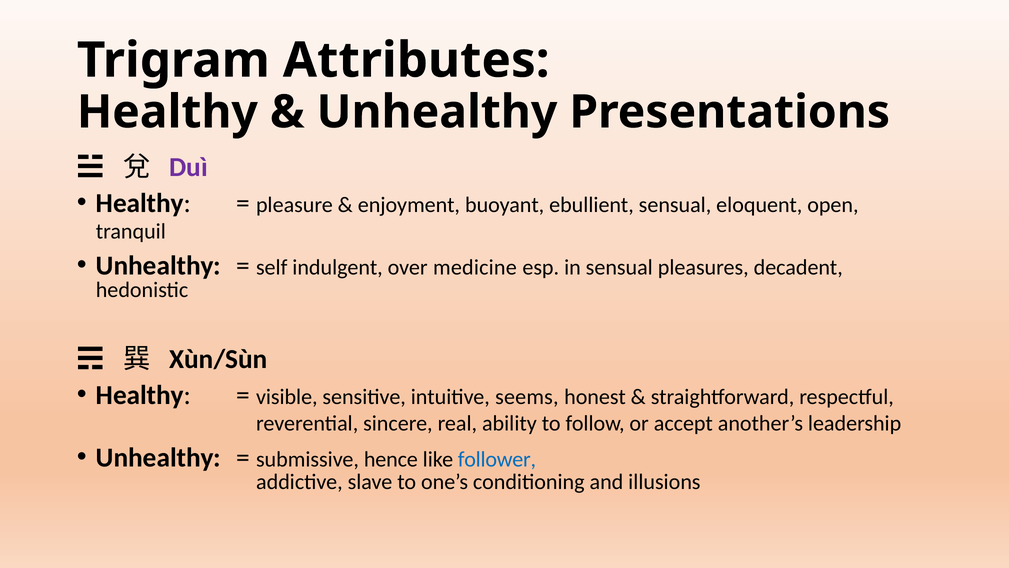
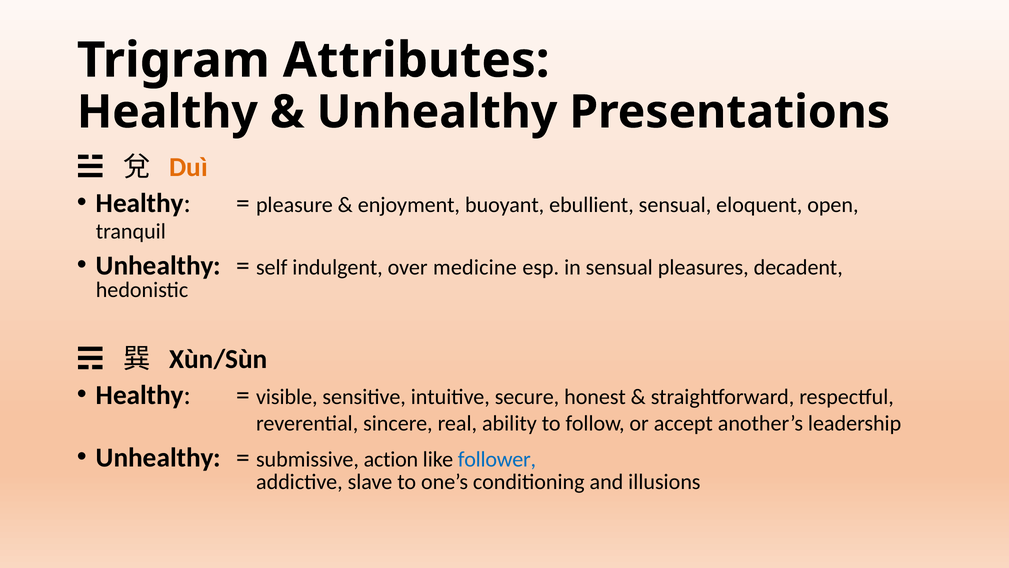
Duì colour: purple -> orange (189, 167)
seems: seems -> secure (527, 397)
hence: hence -> action (391, 459)
